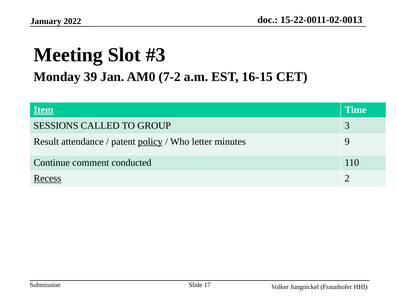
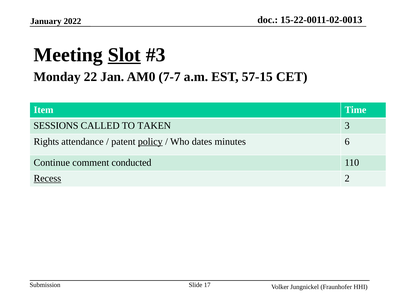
Slot underline: none -> present (124, 55)
39: 39 -> 22 (91, 77)
7-2: 7-2 -> 7-7 (170, 77)
16-15: 16-15 -> 57-15 (257, 77)
Item underline: present -> none (44, 110)
GROUP: GROUP -> TAKEN (154, 126)
Result: Result -> Rights (46, 141)
letter: letter -> dates (202, 141)
9: 9 -> 6 (347, 141)
